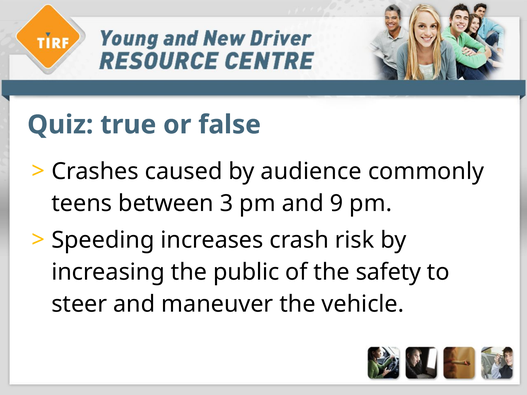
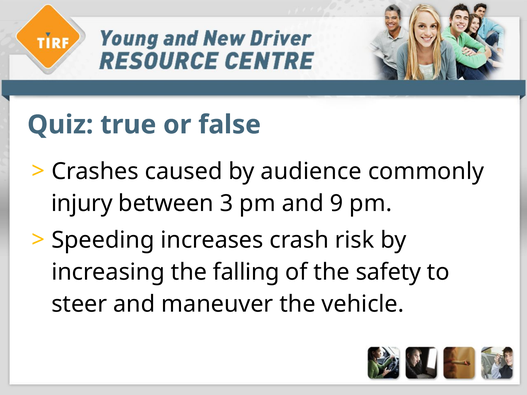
teens: teens -> injury (82, 204)
public: public -> falling (246, 272)
